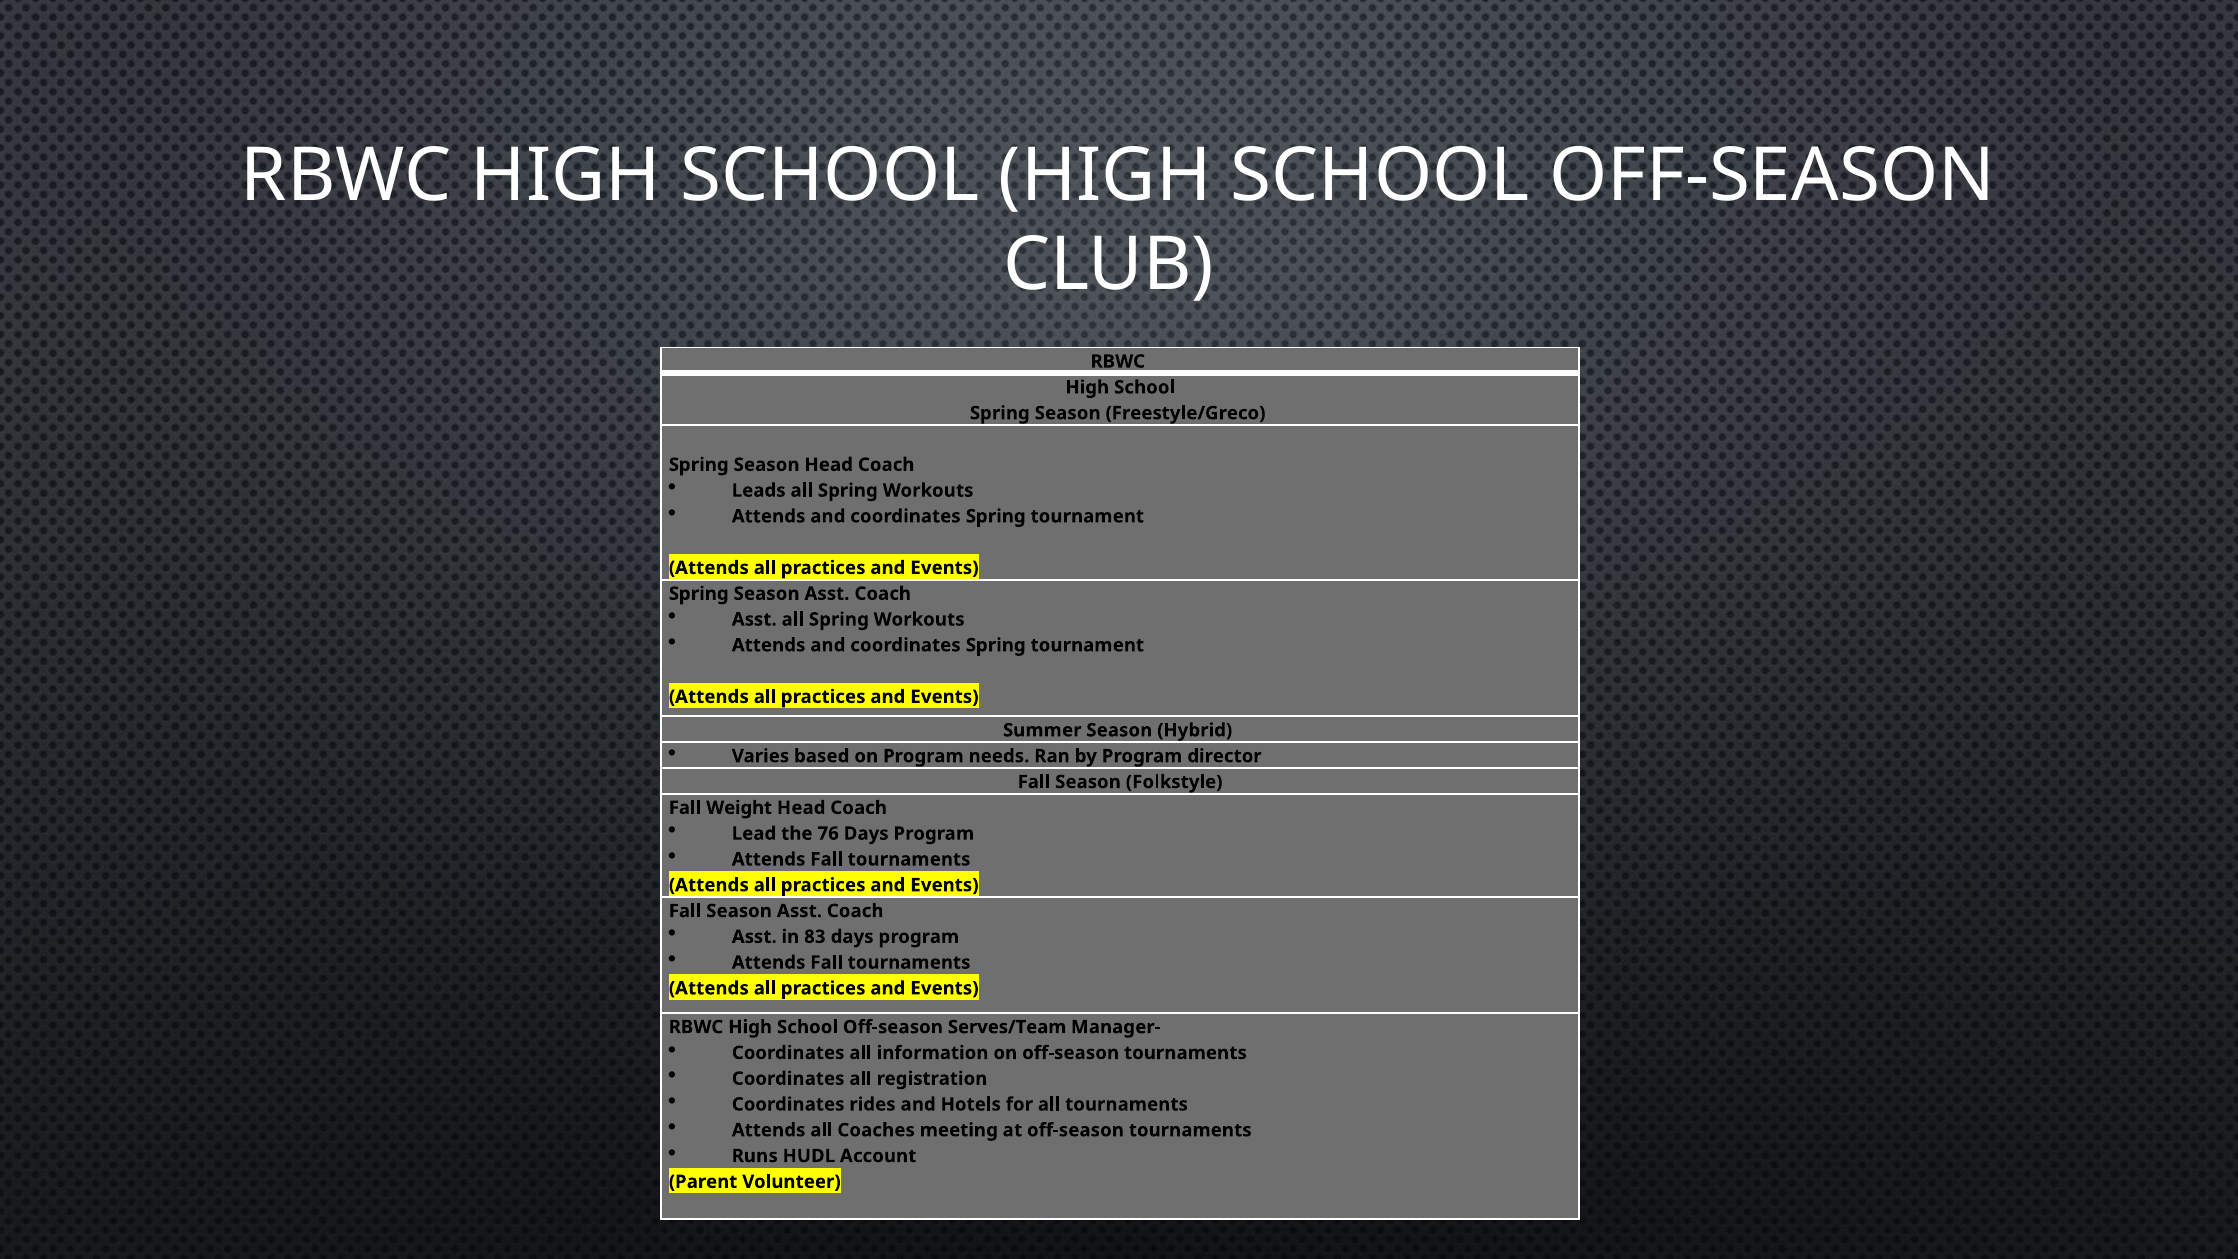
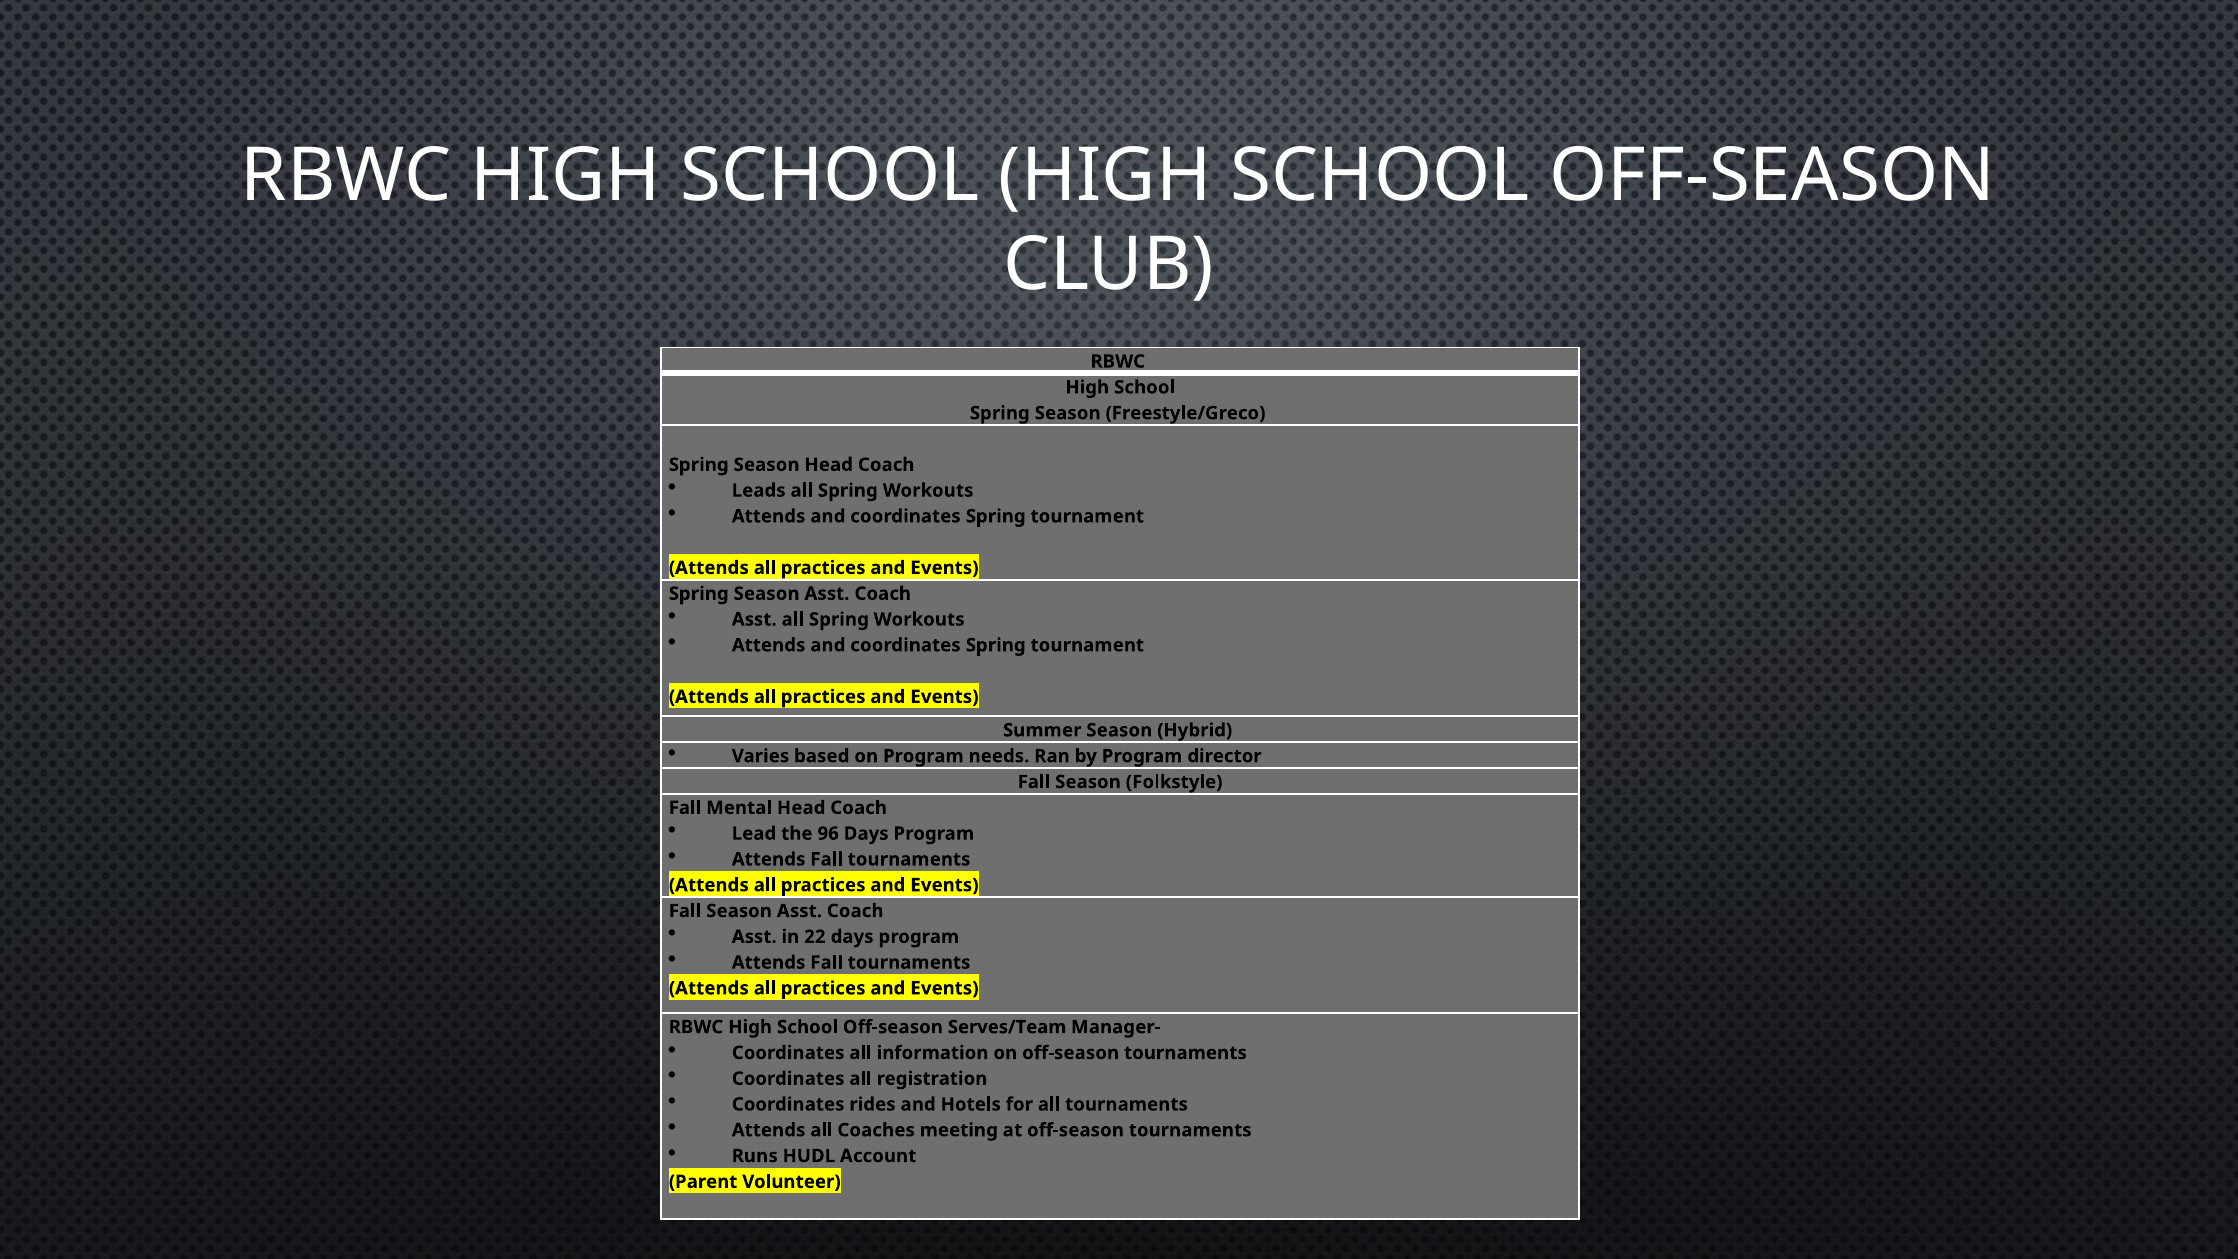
Weight: Weight -> Mental (739, 808)
76: 76 -> 96 (828, 833)
83: 83 -> 22 (815, 937)
